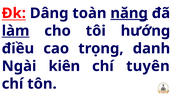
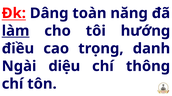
năng underline: present -> none (129, 13)
kiên: kiên -> diệu (64, 67)
tuyên: tuyên -> thông (148, 67)
